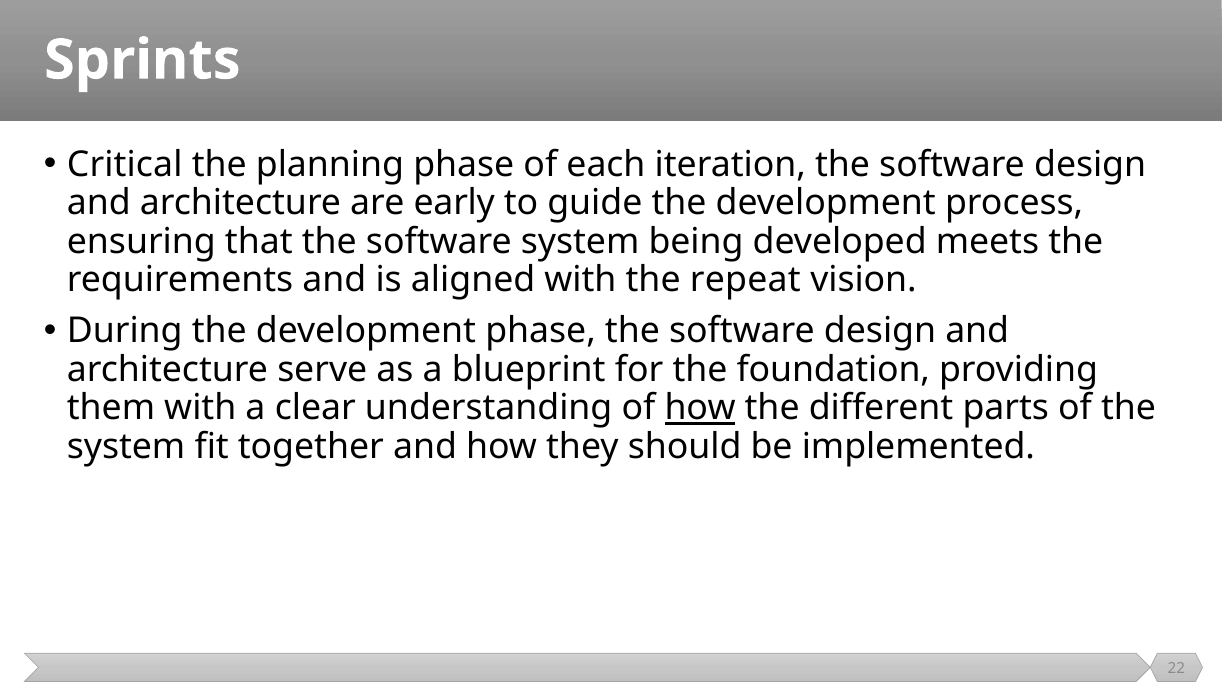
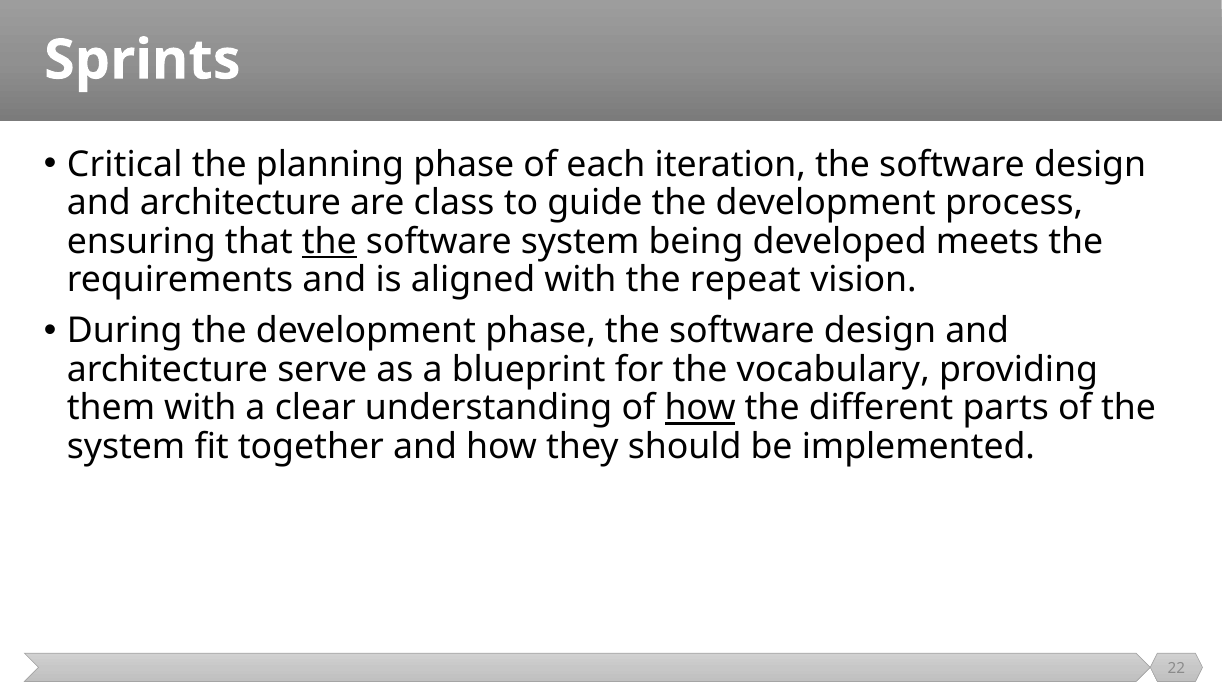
early: early -> class (454, 203)
the underline: none -> present (329, 242)
foundation: foundation -> vocabulary (833, 370)
